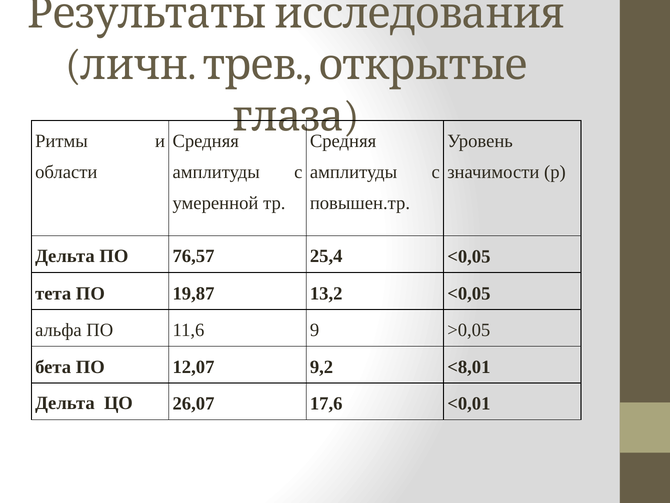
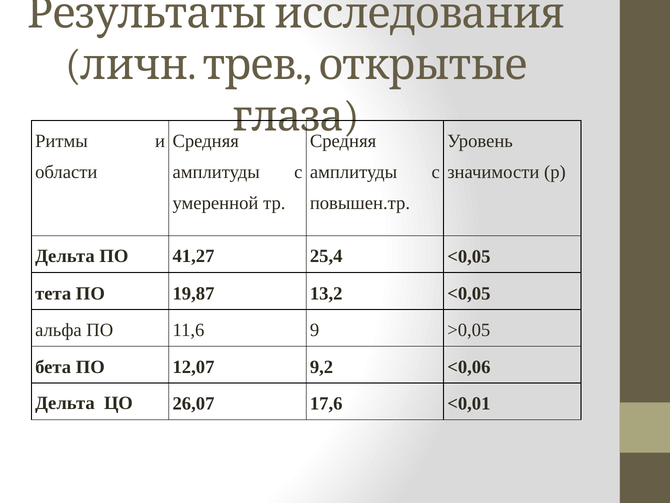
76,57: 76,57 -> 41,27 (193, 256)
˂8,01: ˂8,01 -> ˂0,06 (469, 367)
